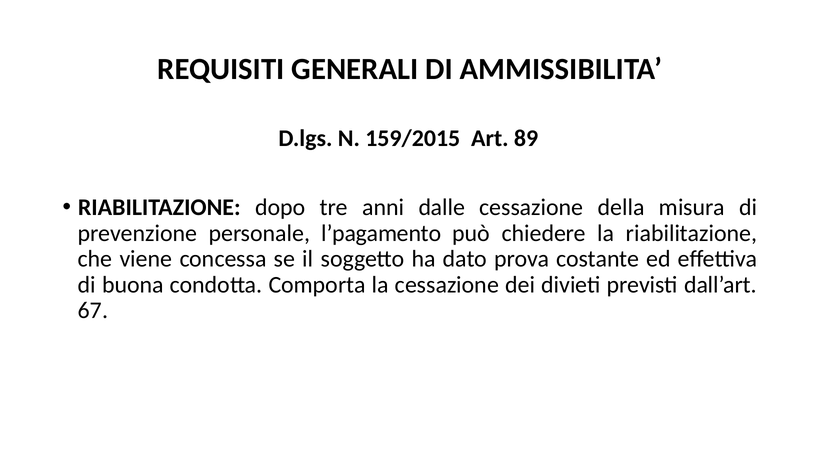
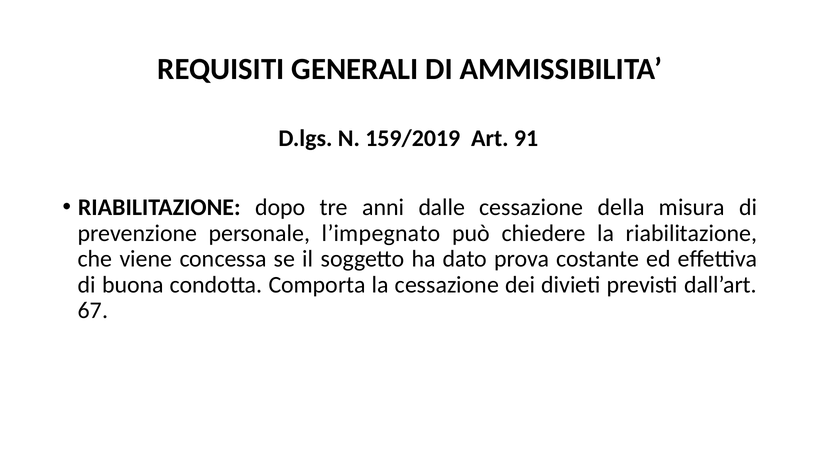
159/2015: 159/2015 -> 159/2019 (413, 139)
89: 89 -> 91 (526, 139)
l’pagamento: l’pagamento -> l’impegnato (381, 233)
